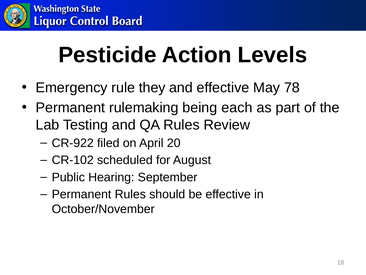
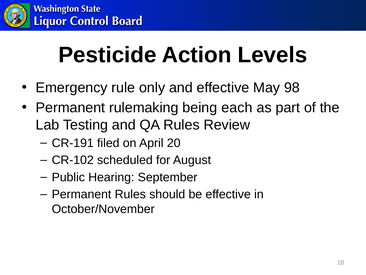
they: they -> only (152, 88)
78: 78 -> 98 (292, 88)
CR-922: CR-922 -> CR-191 (73, 143)
